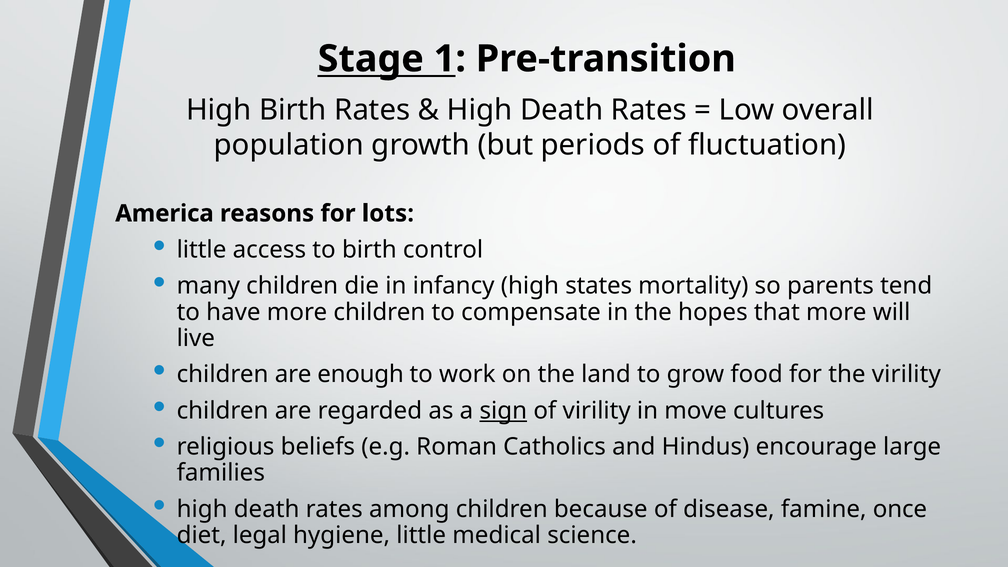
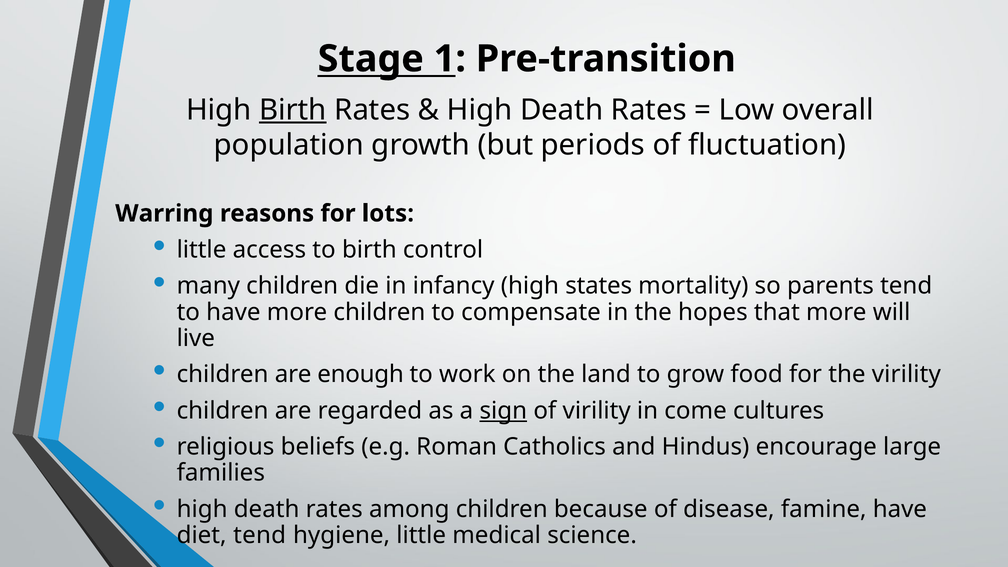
Birth underline: none -> present (293, 110)
America: America -> Warring (164, 214)
move: move -> come (696, 411)
famine once: once -> have (900, 509)
diet legal: legal -> tend (260, 535)
